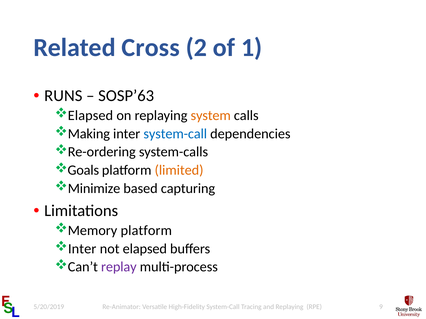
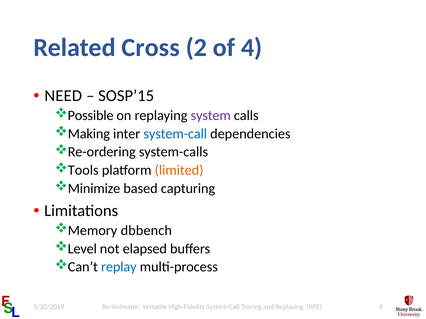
1: 1 -> 4 (252, 48)
RUNS: RUNS -> NEED (63, 96)
SOSP’63: SOSP’63 -> SOSP’15 (126, 96)
Elapsed: Elapsed -> Possible (91, 116)
system colour: orange -> purple (211, 116)
Goals: Goals -> Tools (83, 170)
Memory platform: platform -> dbbench (146, 231)
Inter: Inter -> Level (82, 249)
replay colour: purple -> blue (119, 267)
